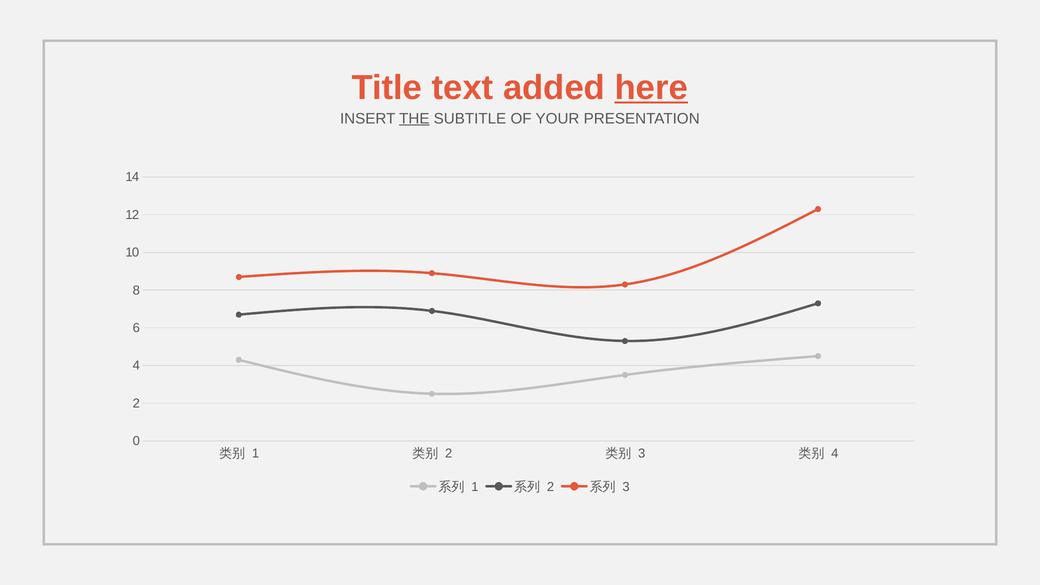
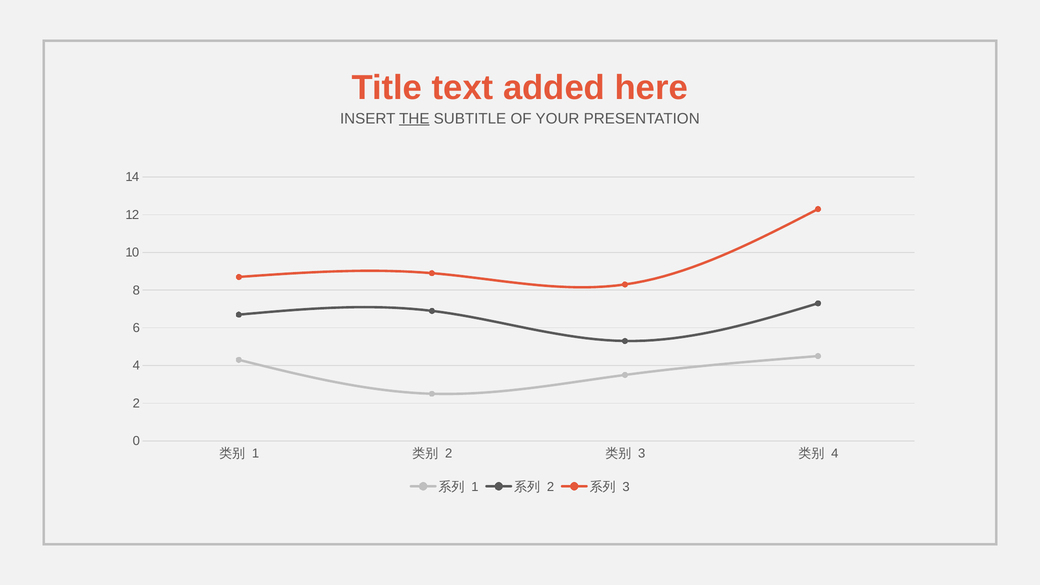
here underline: present -> none (651, 88)
